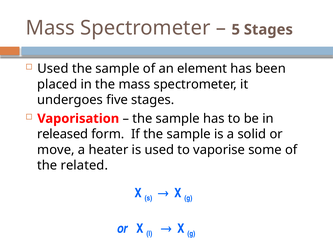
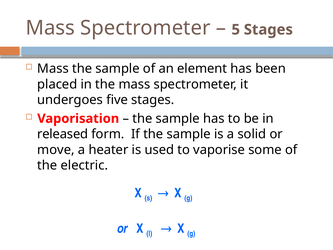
Used: Used -> Mass (53, 69)
related: related -> electric (84, 165)
